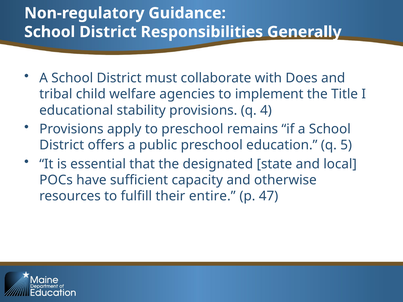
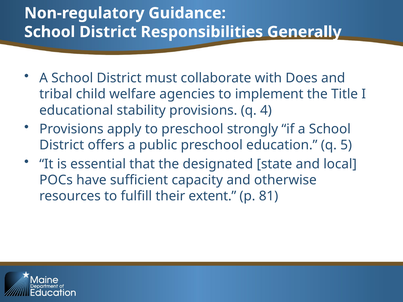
remains: remains -> strongly (253, 129)
entire: entire -> extent (212, 196)
47: 47 -> 81 (269, 196)
